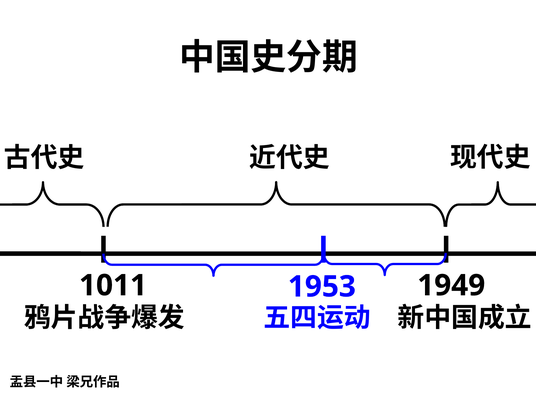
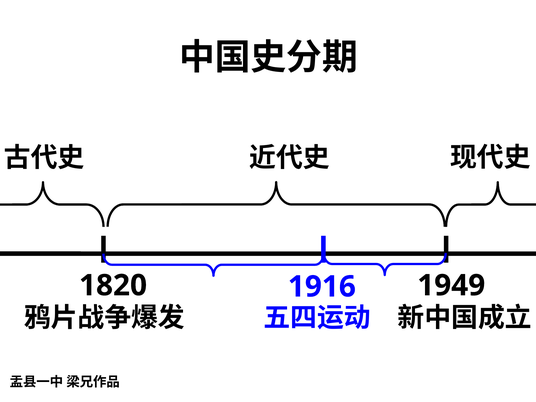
1011: 1011 -> 1820 (113, 285)
1953: 1953 -> 1916 (322, 287)
